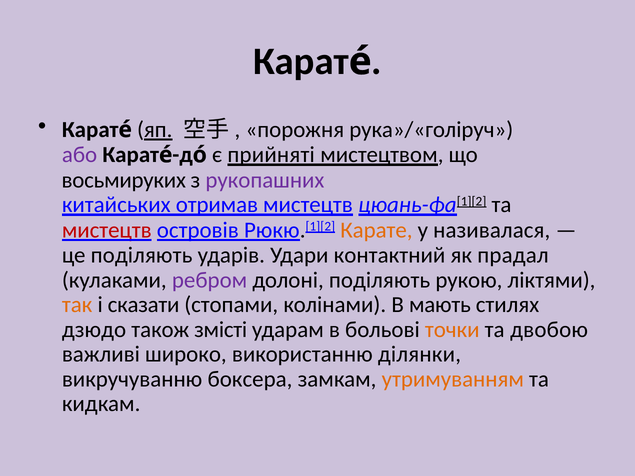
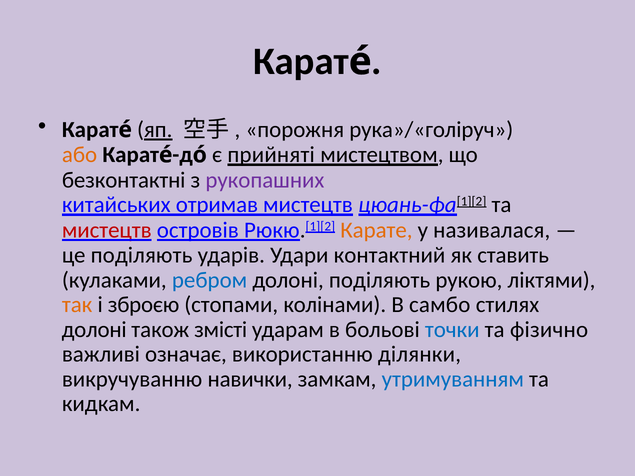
або colour: purple -> orange (80, 155)
восьмируких: восьмируких -> безконтактні (124, 180)
прадал: прадал -> ставить (513, 255)
ребром colour: purple -> blue (210, 280)
сказати: сказати -> зброєю (144, 305)
мають: мають -> самбо (440, 305)
дзюдо: дзюдо -> долоні (94, 330)
точки colour: orange -> blue (452, 330)
двобою: двобою -> фізично (549, 330)
широко: широко -> означає (186, 354)
боксера: боксера -> навички (250, 379)
утримуванням colour: orange -> blue (453, 379)
